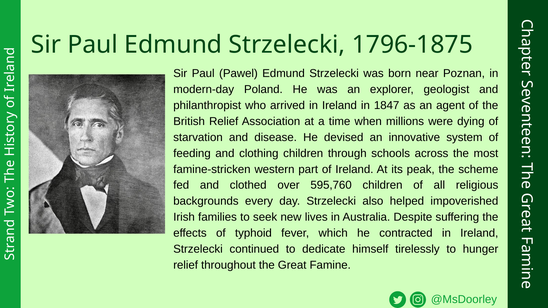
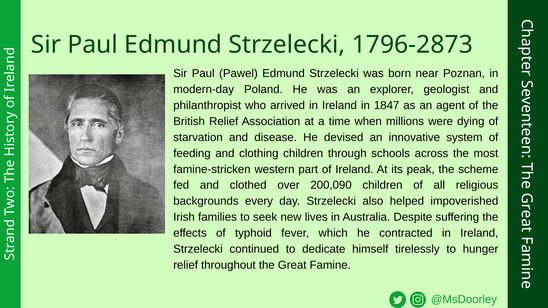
1796-1875: 1796-1875 -> 1796-2873 (412, 45)
595,760: 595,760 -> 200,090 (331, 185)
